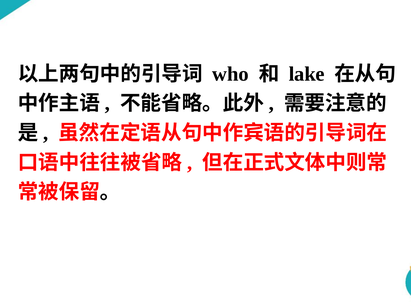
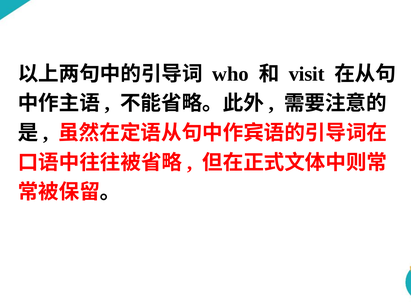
lake: lake -> visit (307, 74)
